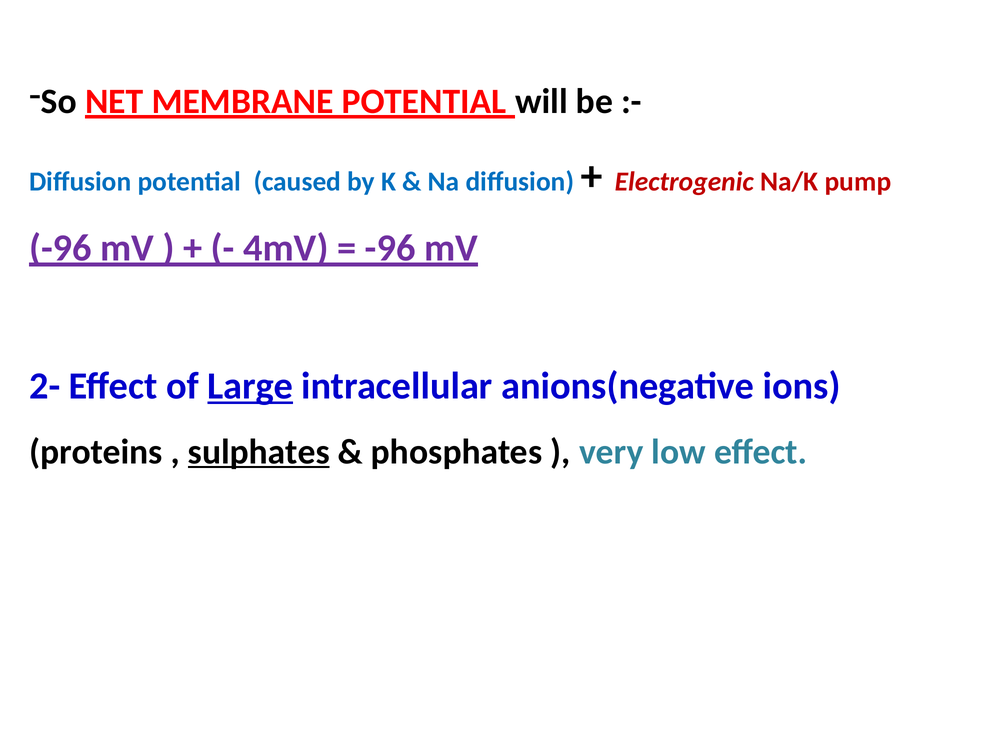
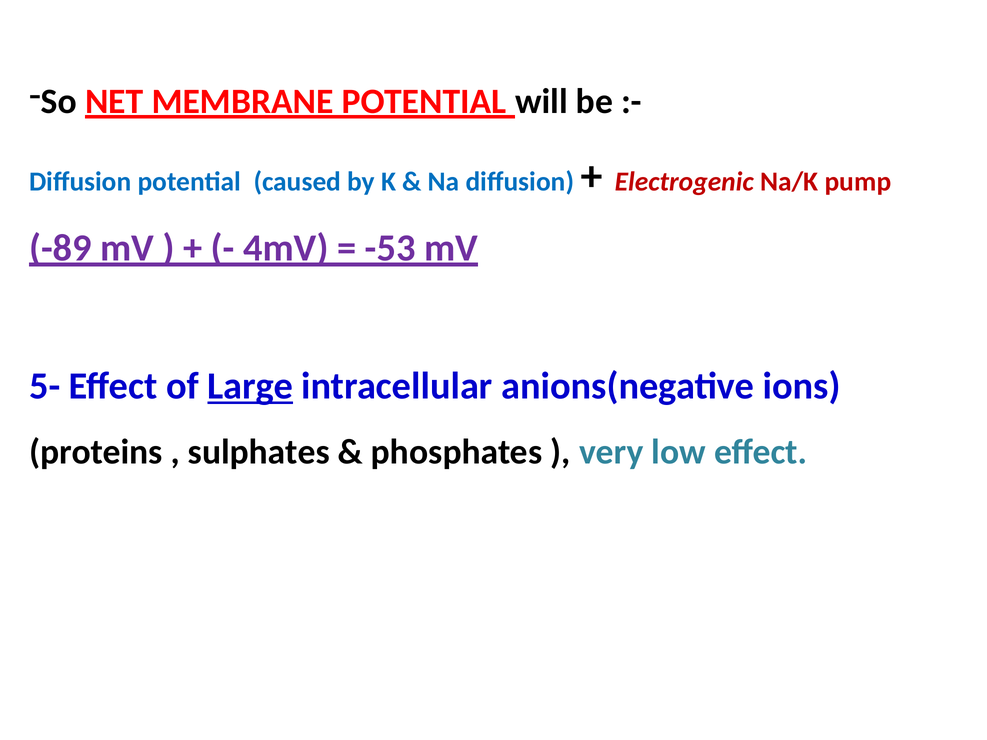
-96: -96 -> -89 (60, 248)
-96: -96 -> -53 (390, 248)
2-: 2- -> 5- (45, 386)
sulphates underline: present -> none (259, 452)
